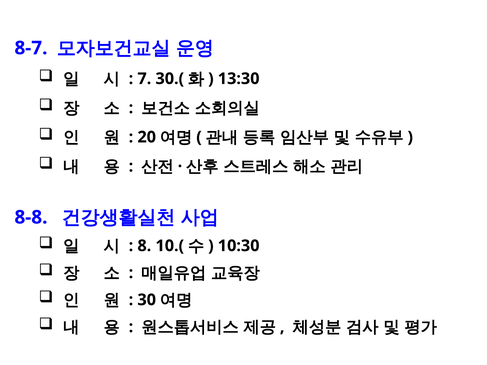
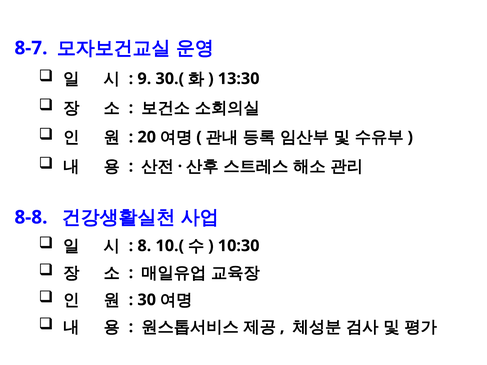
7: 7 -> 9 (144, 79)
